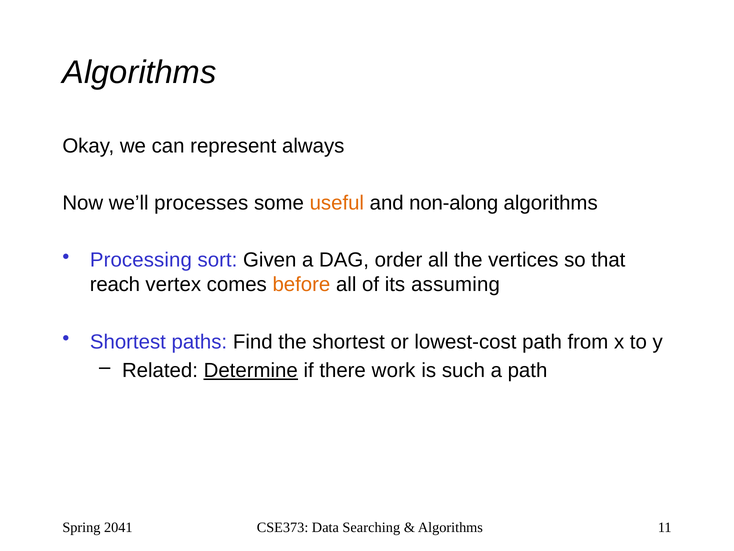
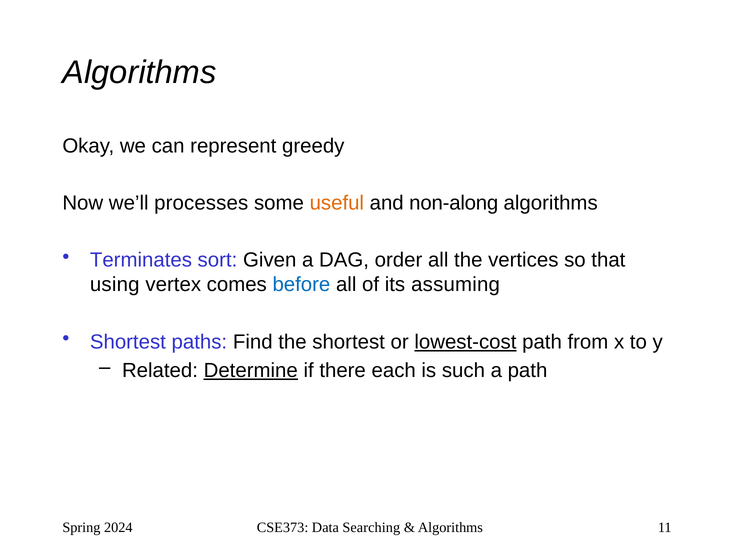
always: always -> greedy (313, 146)
Processing: Processing -> Terminates (141, 260)
reach: reach -> using (115, 284)
before colour: orange -> blue (301, 284)
lowest-cost underline: none -> present (465, 342)
work: work -> each (394, 370)
2041: 2041 -> 2024 (118, 527)
